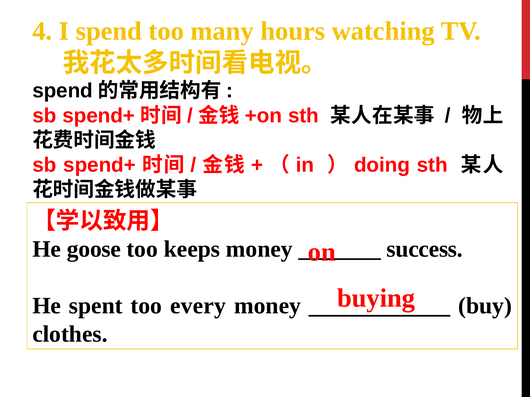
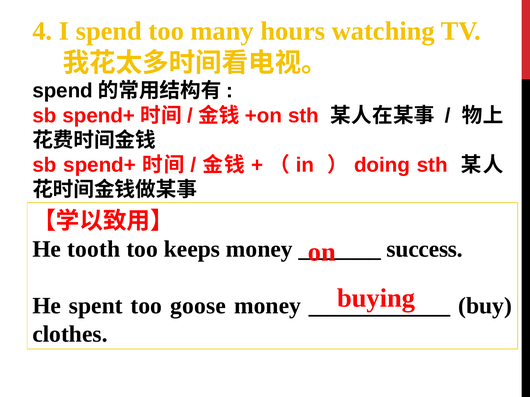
goose: goose -> tooth (94, 250)
every: every -> goose (198, 306)
